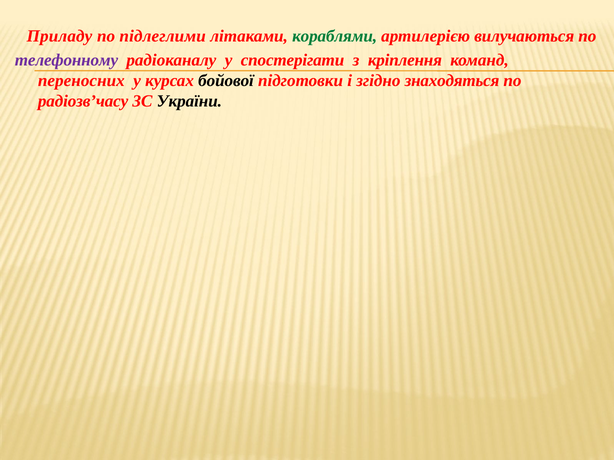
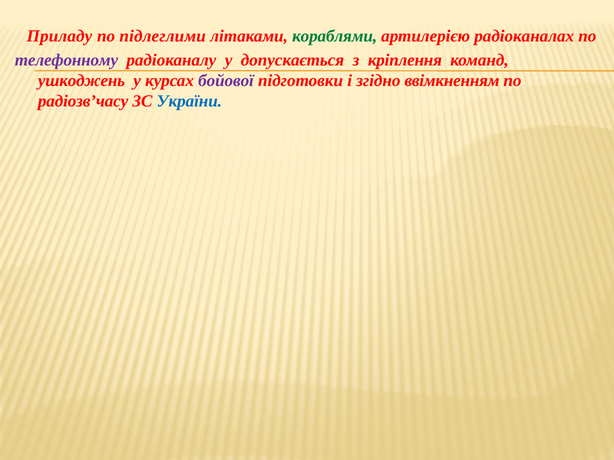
вилучаються: вилучаються -> радіоканалах (524, 36)
спостерігати: спостерігати -> допускається (292, 60)
переносних: переносних -> ушкоджень (81, 81)
бойової colour: black -> purple (226, 81)
знаходяться: знаходяться -> ввімкненням (452, 81)
України colour: black -> blue (189, 101)
